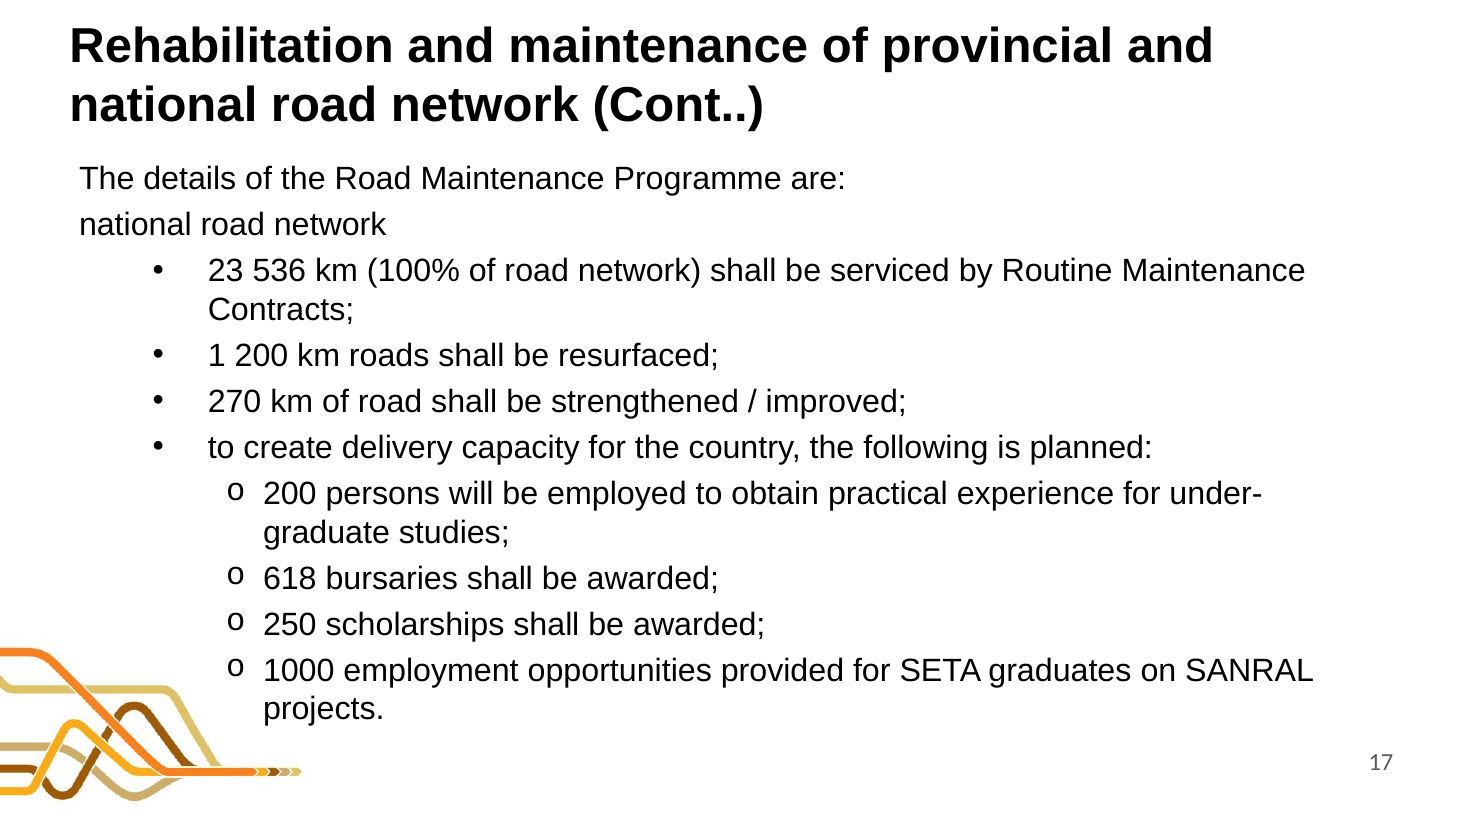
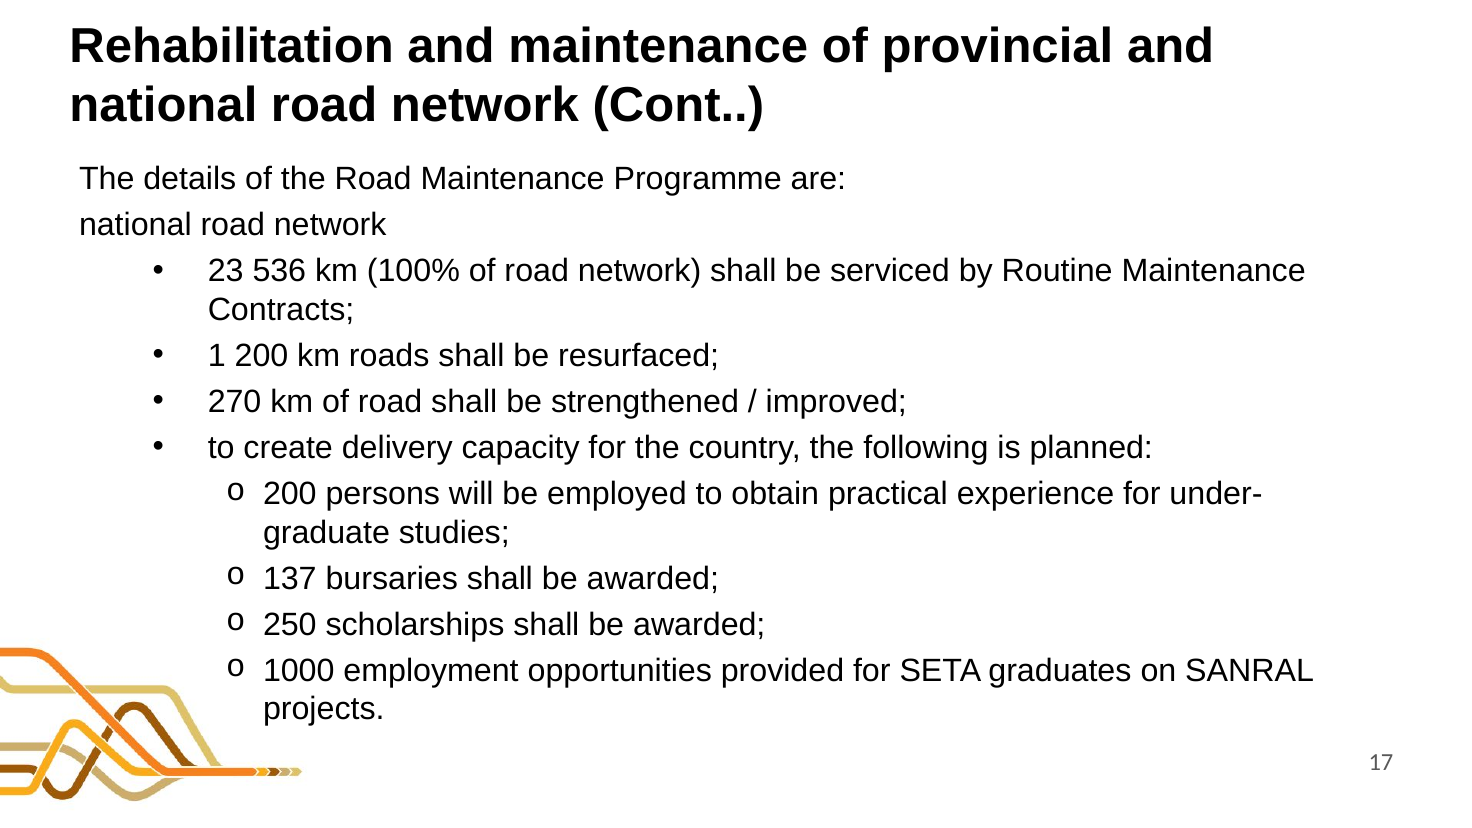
618: 618 -> 137 (290, 578)
